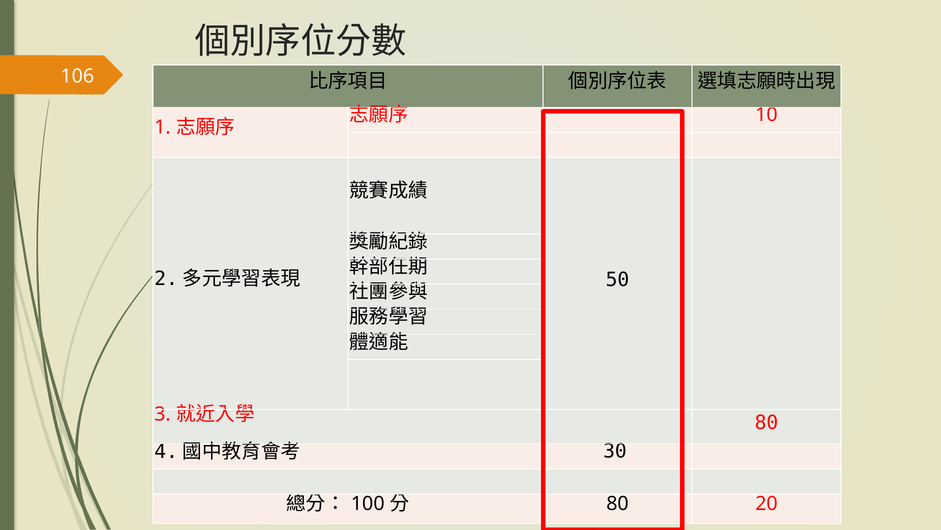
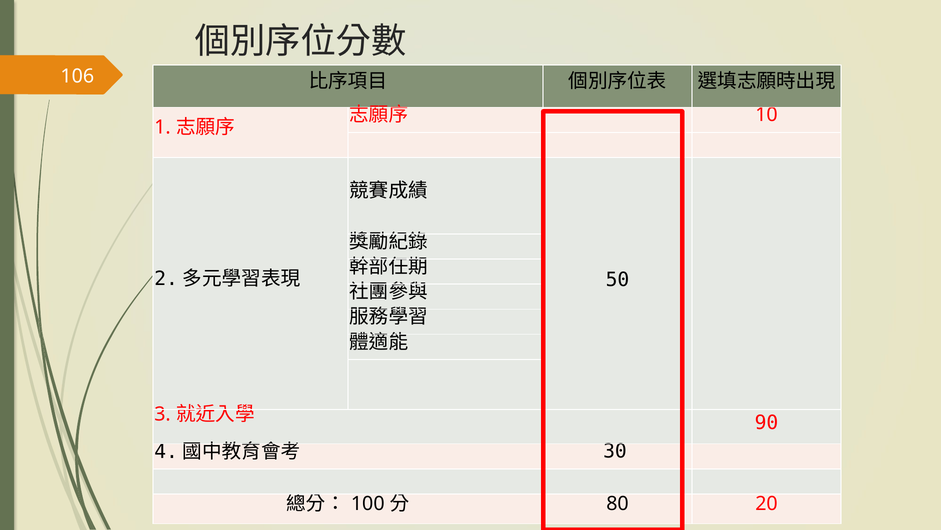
80: 80 -> 90 (766, 422)
